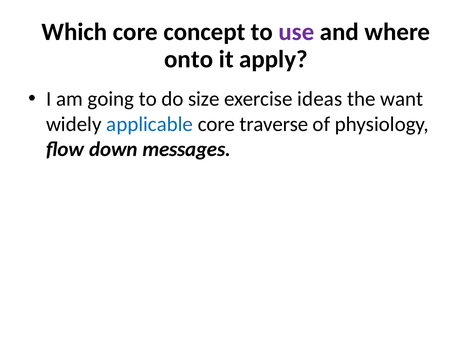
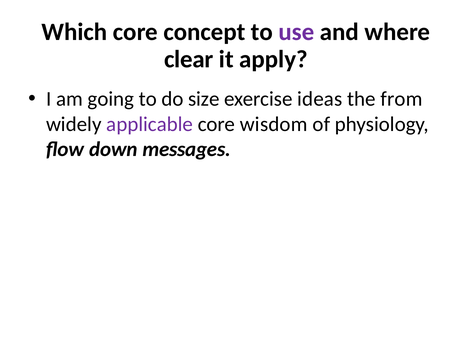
onto: onto -> clear (189, 59)
want: want -> from (402, 99)
applicable colour: blue -> purple (150, 124)
traverse: traverse -> wisdom (274, 124)
